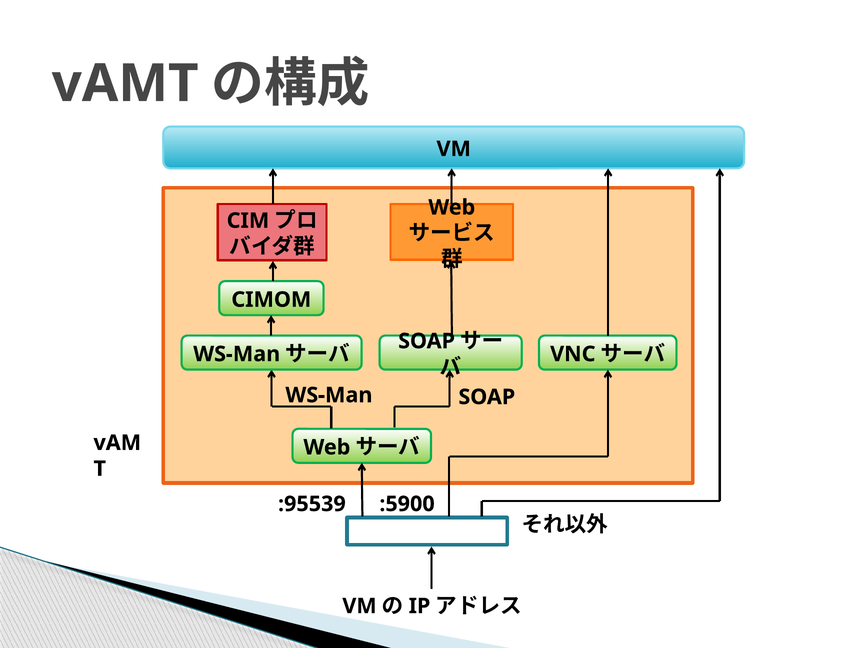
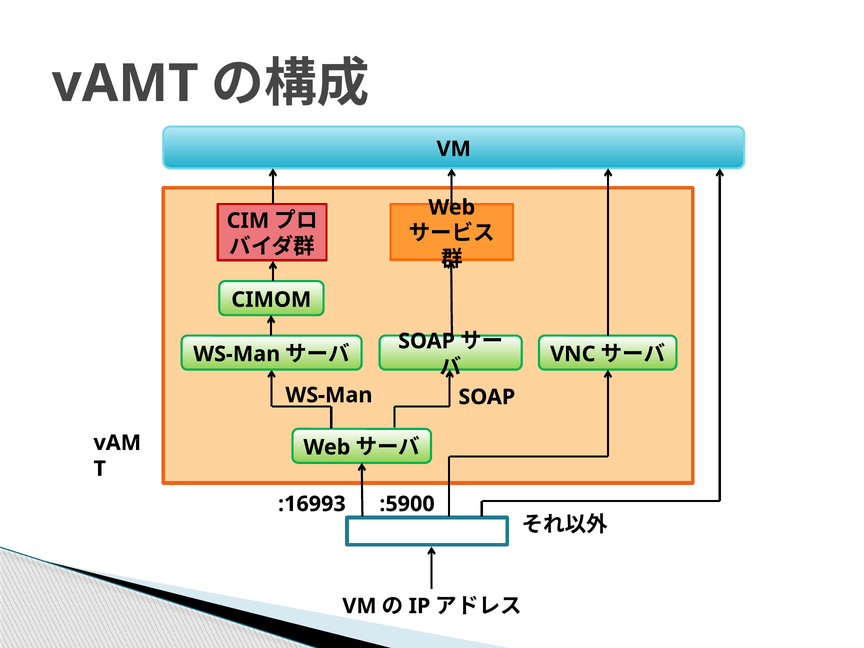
:95539: :95539 -> :16993 (312, 504)
